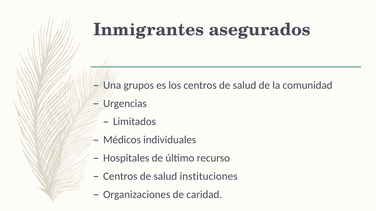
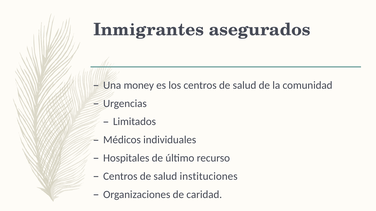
grupos: grupos -> money (139, 85)
